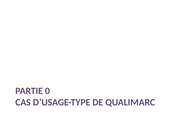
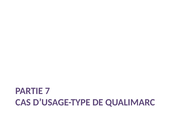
0: 0 -> 7 (48, 91)
